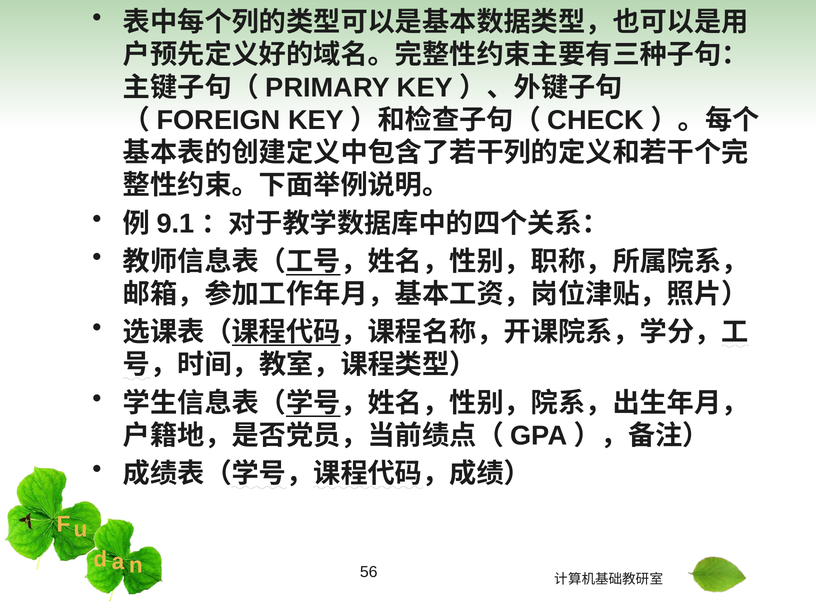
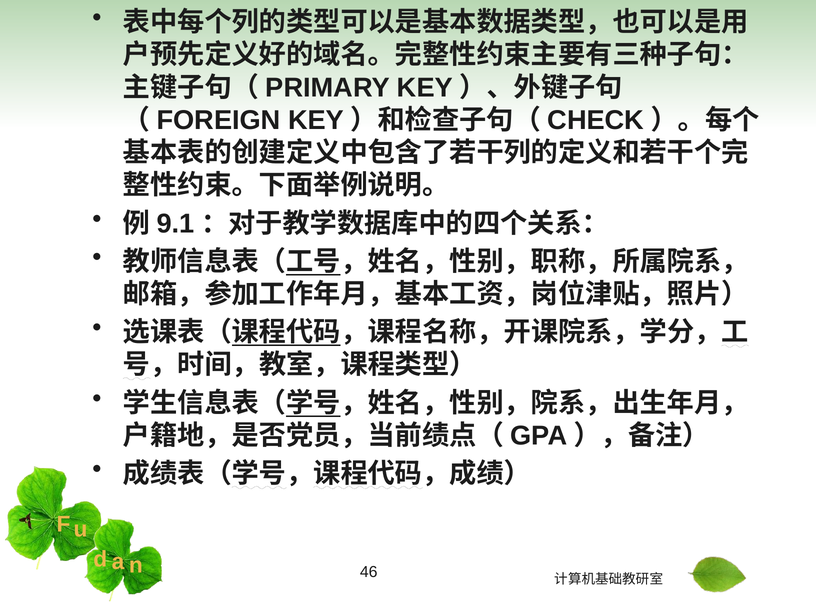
56: 56 -> 46 (369, 572)
